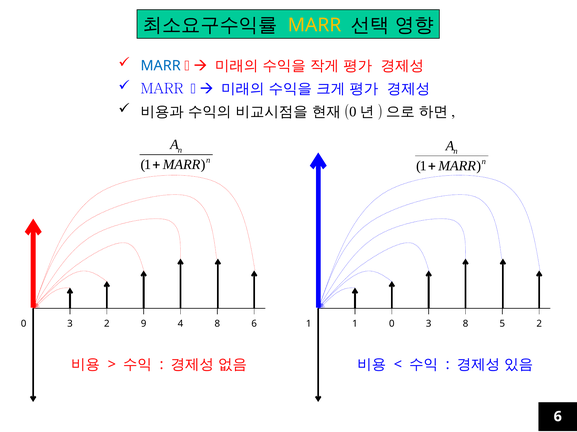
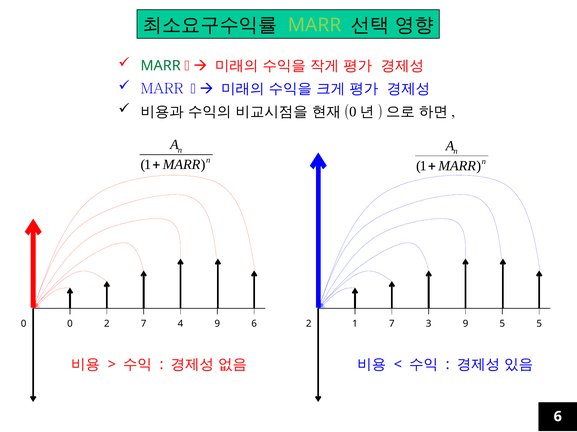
MARR colour: yellow -> light green (315, 25)
MARR colour: blue -> green (161, 66)
3: 3 -> 0 (70, 324)
2 9: 9 -> 7 (144, 324)
4 8: 8 -> 9 (217, 324)
6 1: 1 -> 2 (309, 324)
1 0: 0 -> 7 (392, 324)
3 8: 8 -> 9 (466, 324)
5 2: 2 -> 5 (539, 324)
